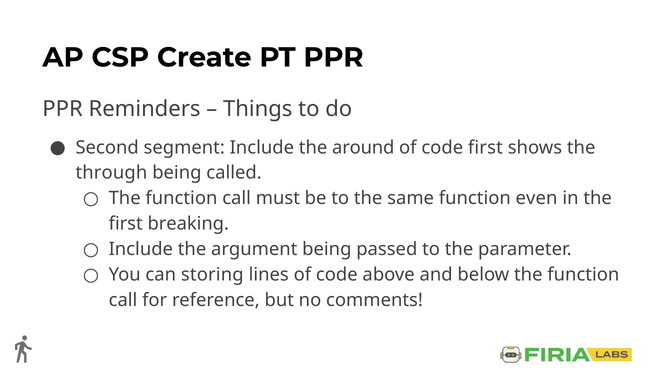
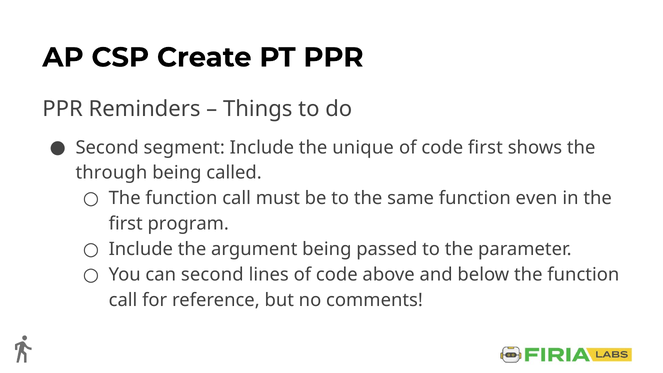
around: around -> unique (363, 147)
breaking: breaking -> program (188, 224)
can storing: storing -> second (212, 275)
